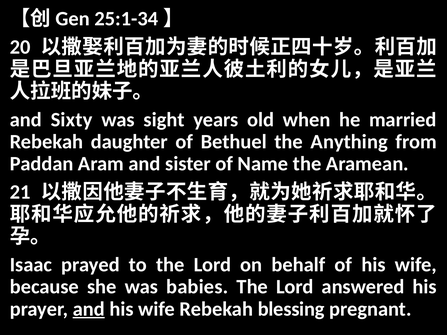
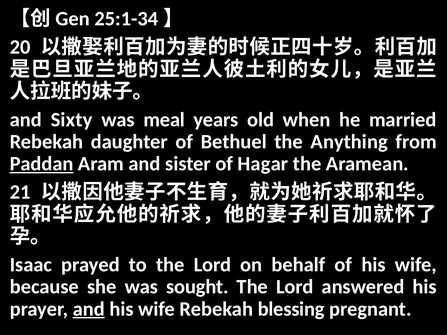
sight: sight -> meal (164, 120)
Paddan underline: none -> present (42, 164)
Name: Name -> Hagar (263, 164)
babies: babies -> sought (197, 287)
